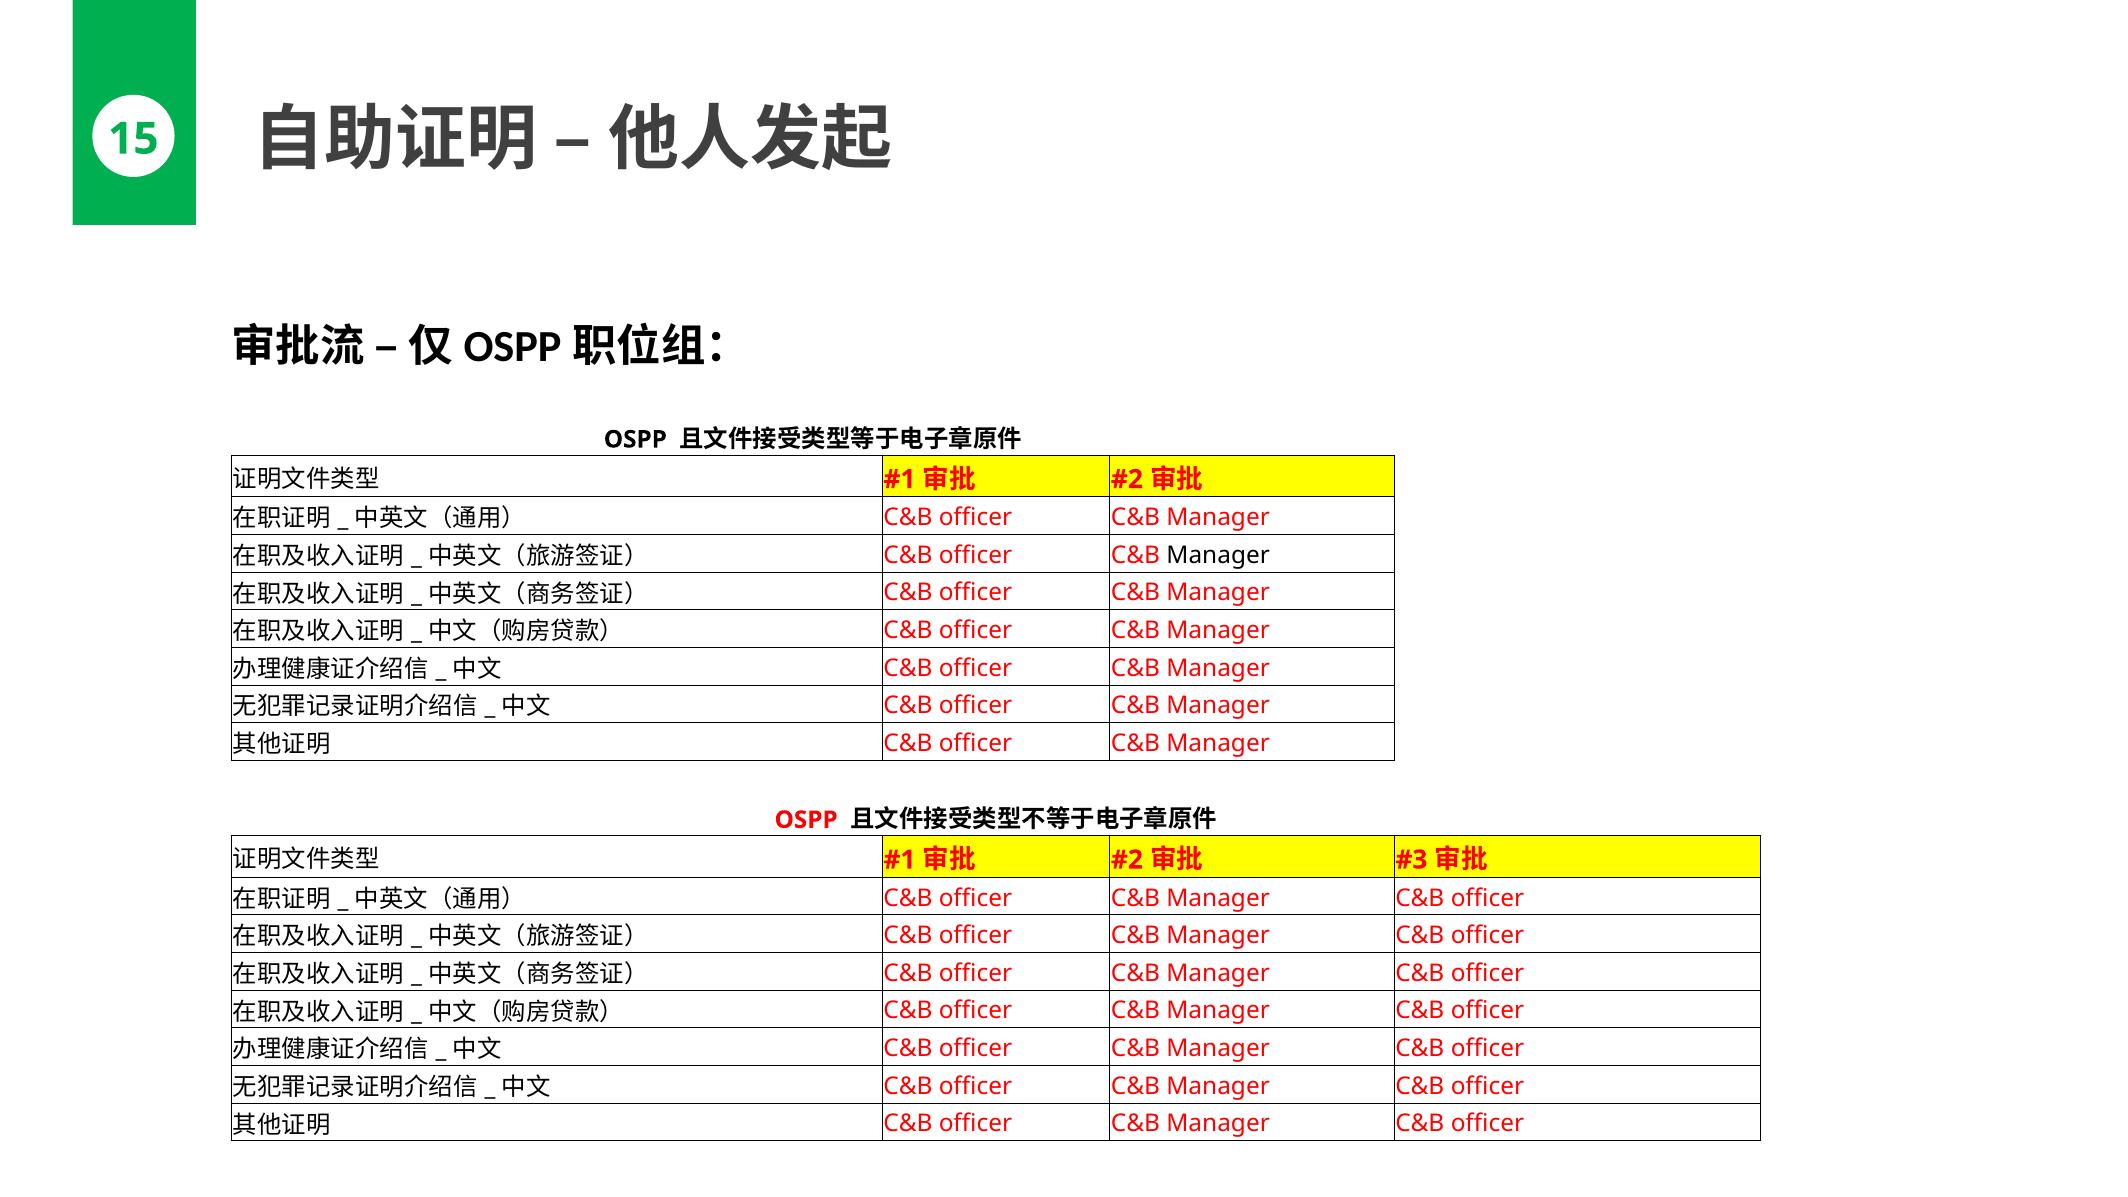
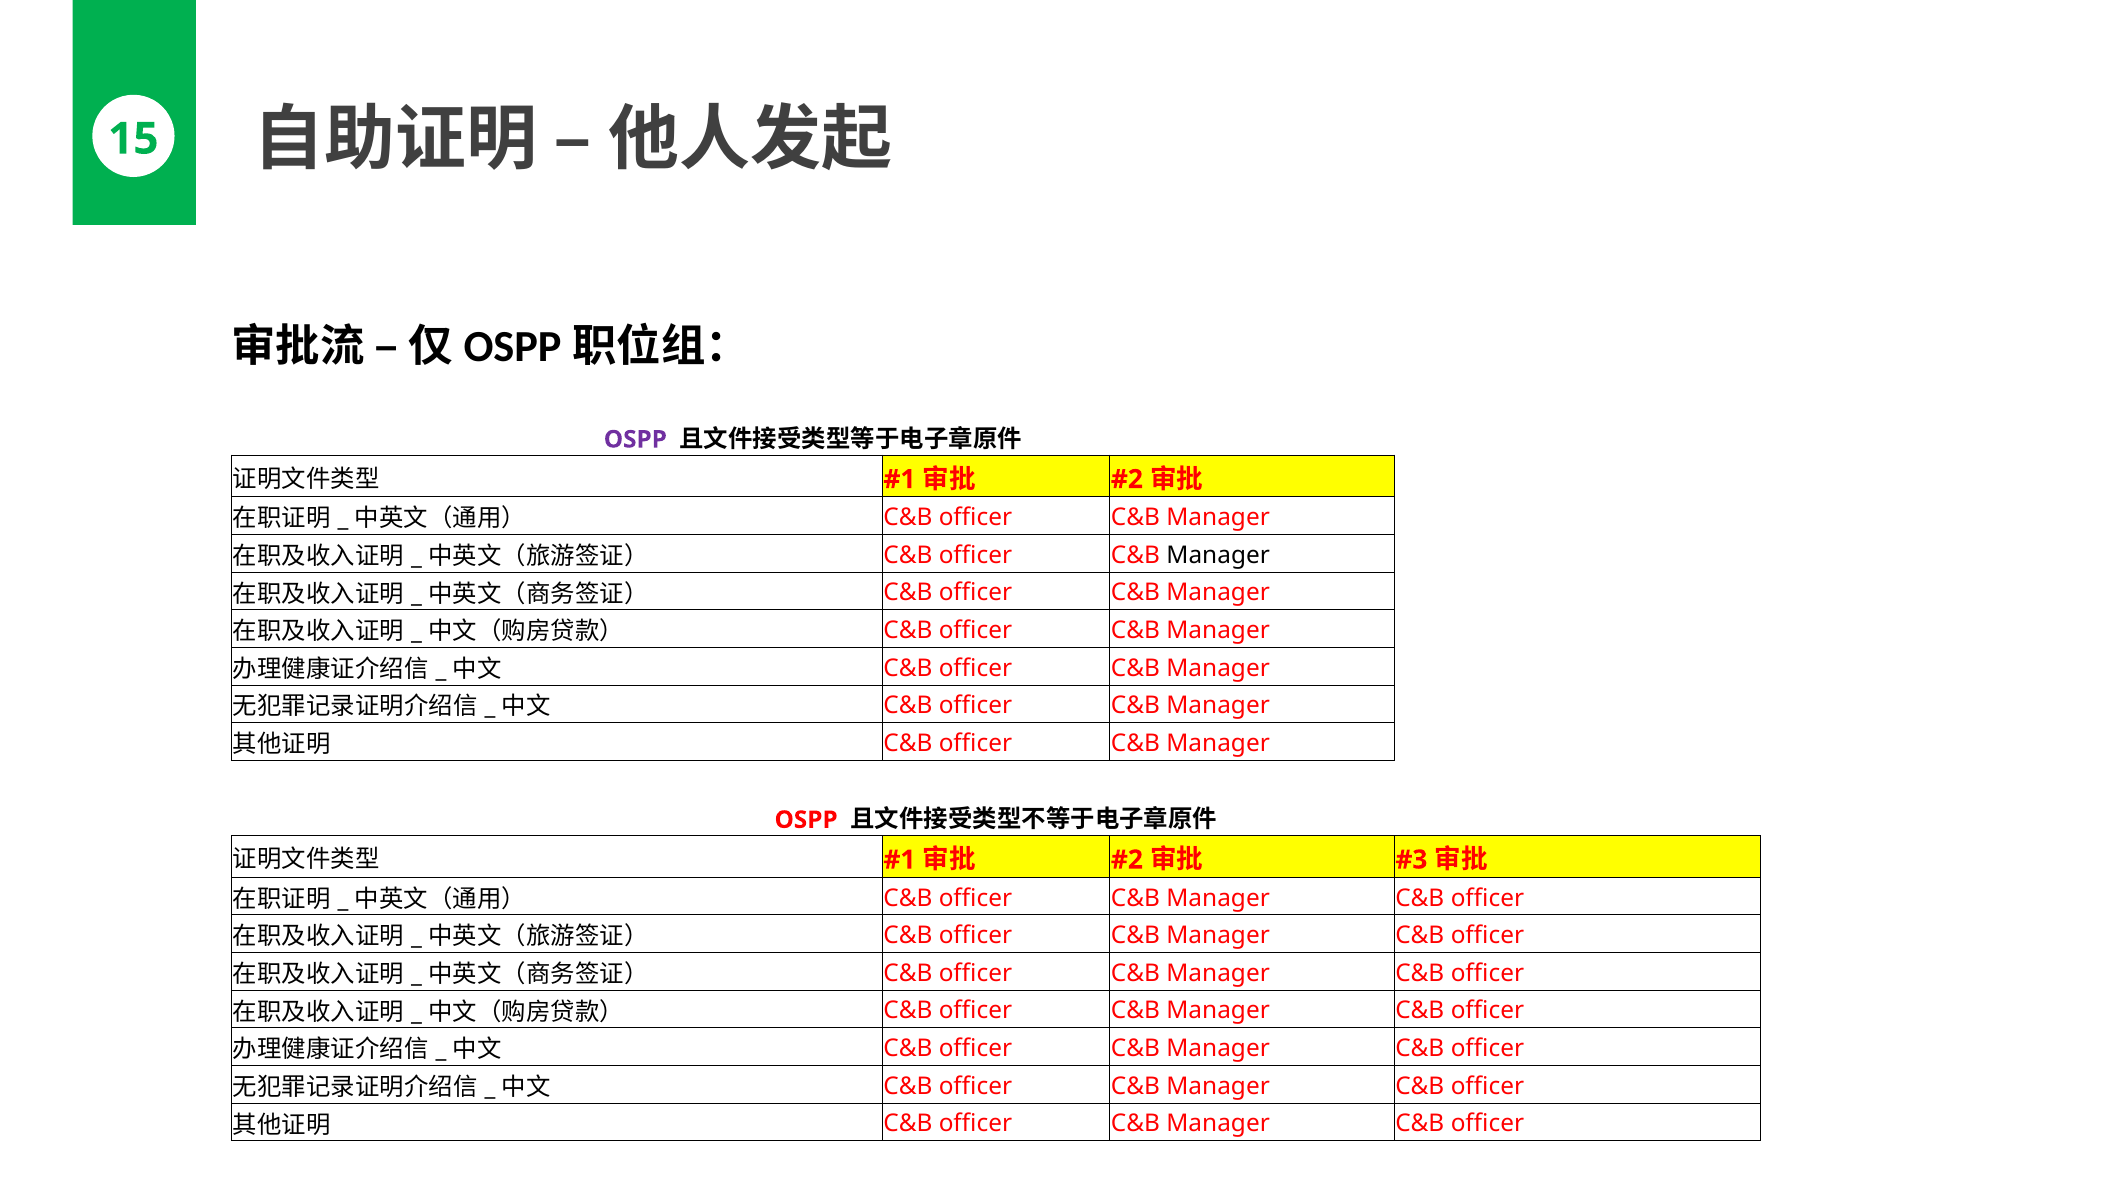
OSPP colour: black -> purple (635, 439)
